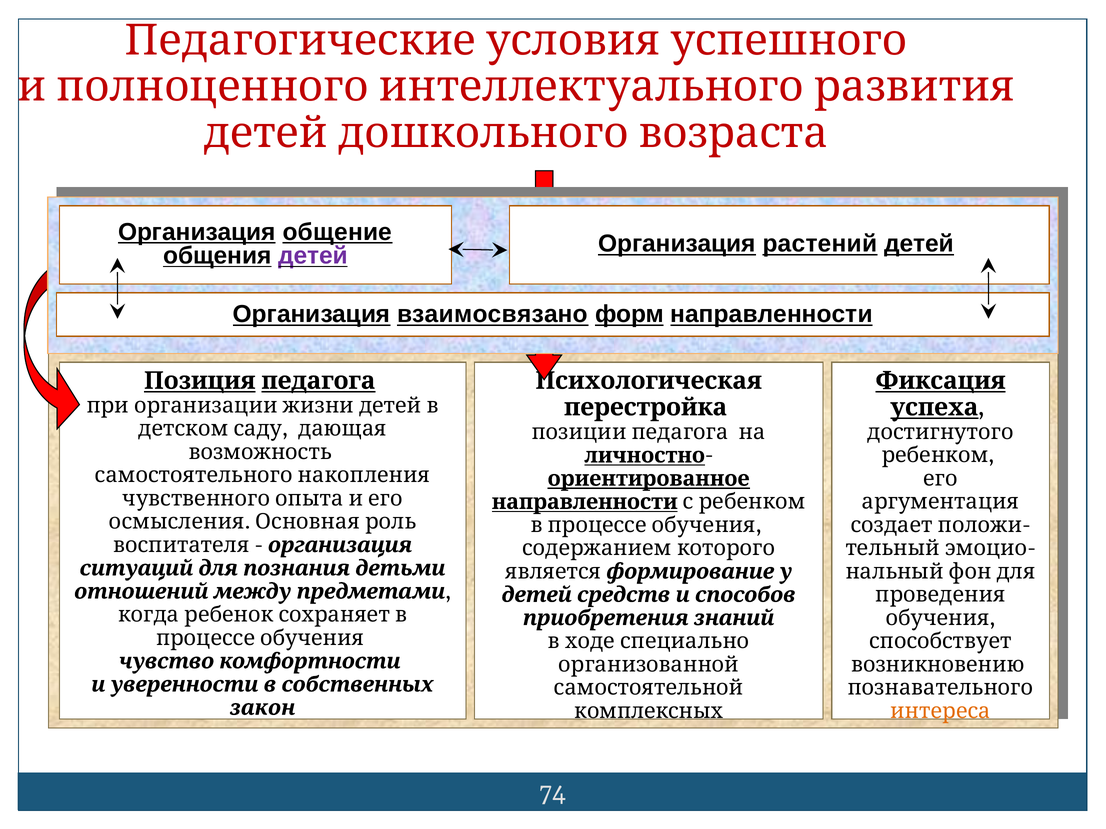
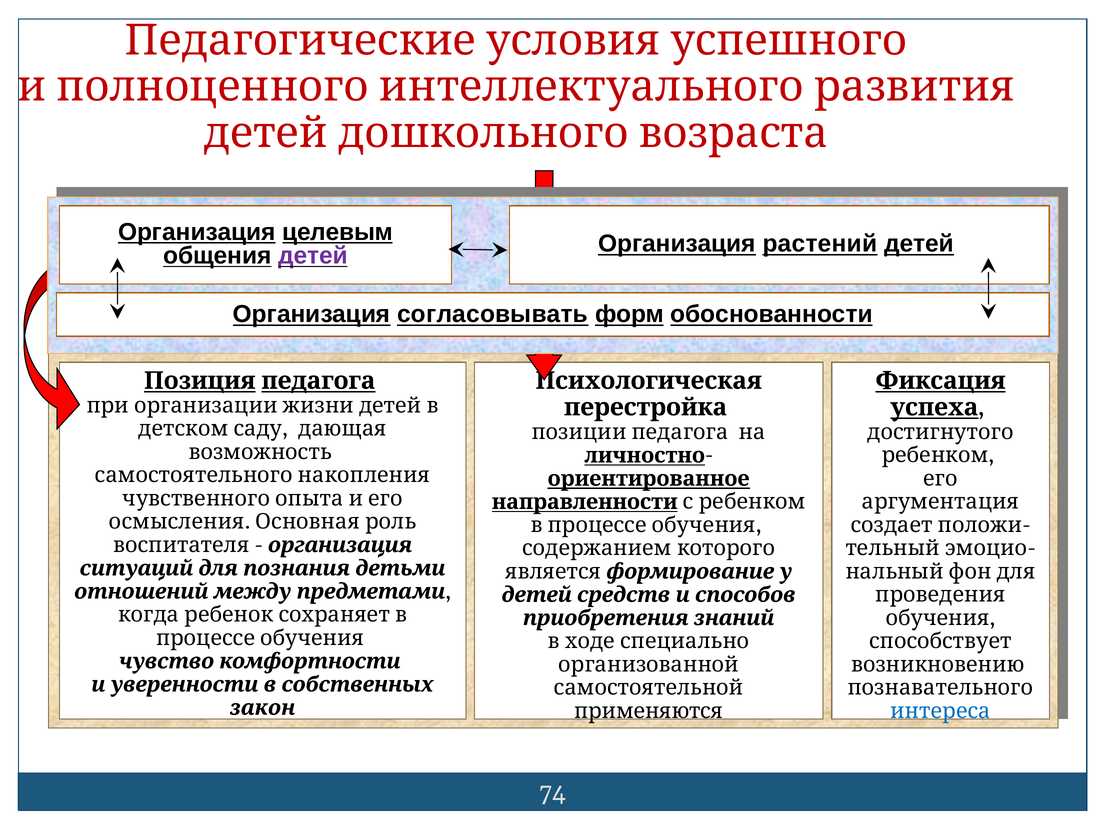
общение: общение -> целевым (338, 232)
взаимосвязано: взаимосвязано -> согласовывать (493, 315)
форм направленности: направленности -> обоснованности (772, 315)
комплексных: комплексных -> применяются (649, 711)
интереса colour: orange -> blue (940, 711)
